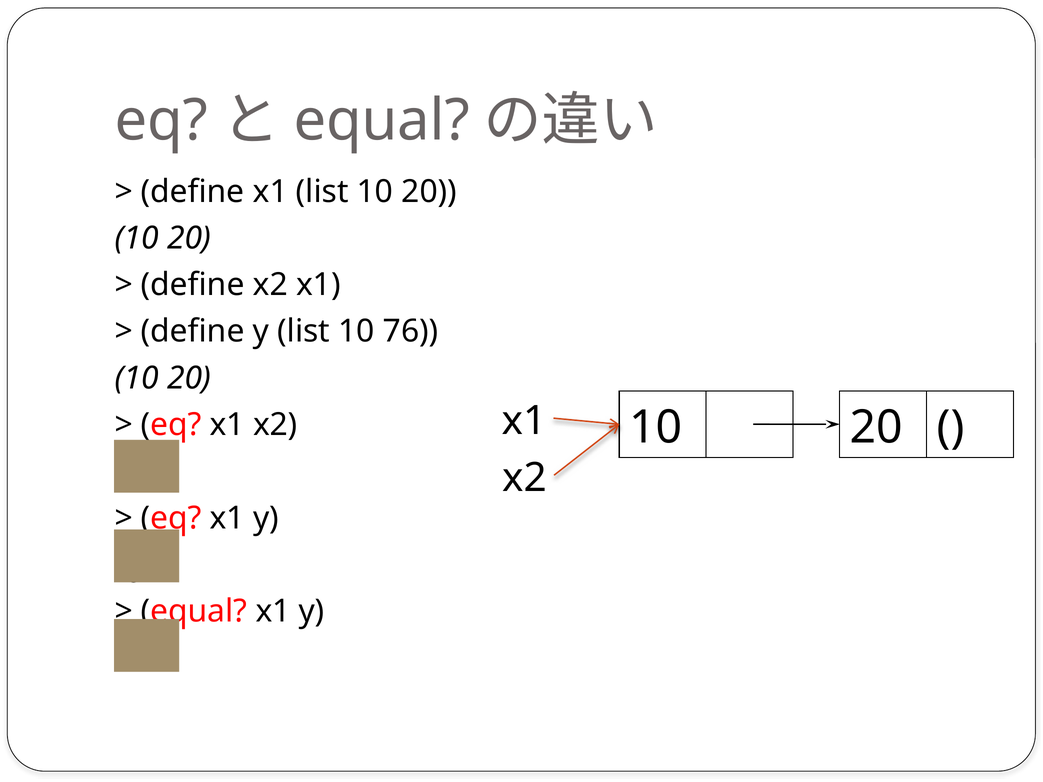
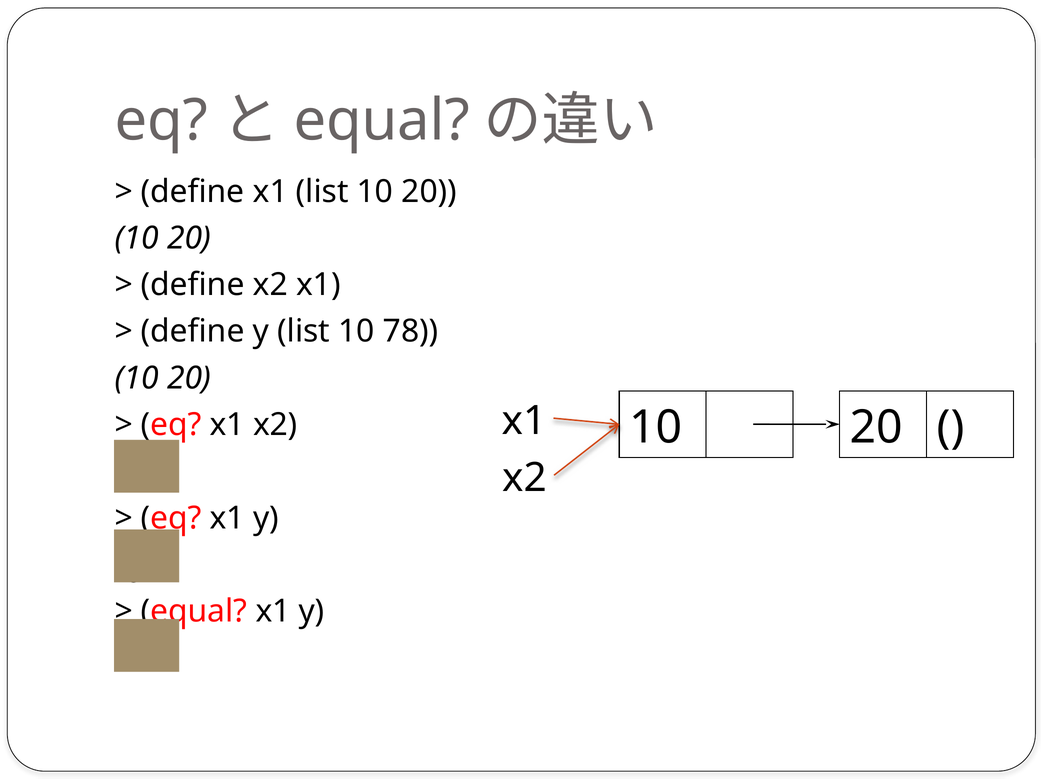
76: 76 -> 78 (411, 332)
